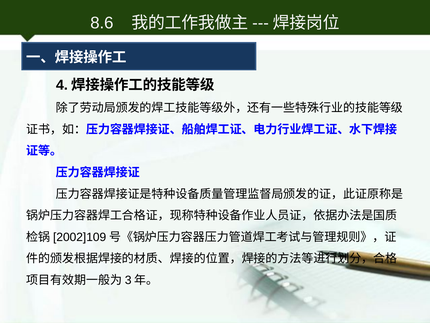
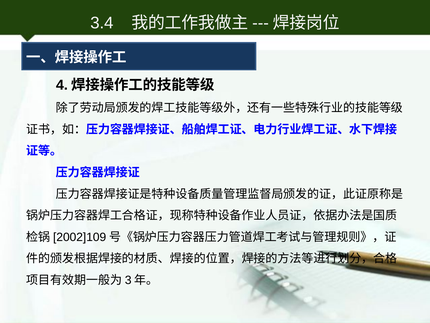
8.6: 8.6 -> 3.4 (102, 23)
